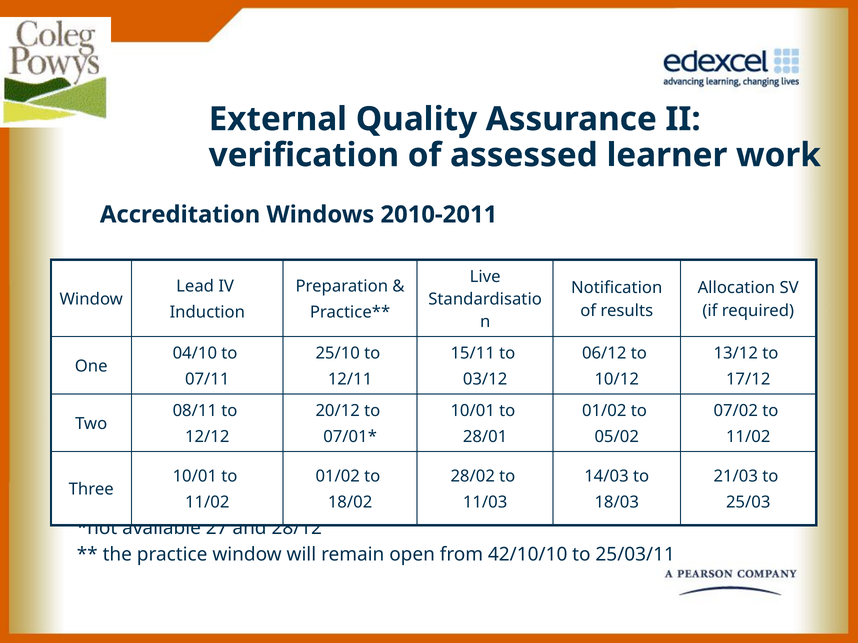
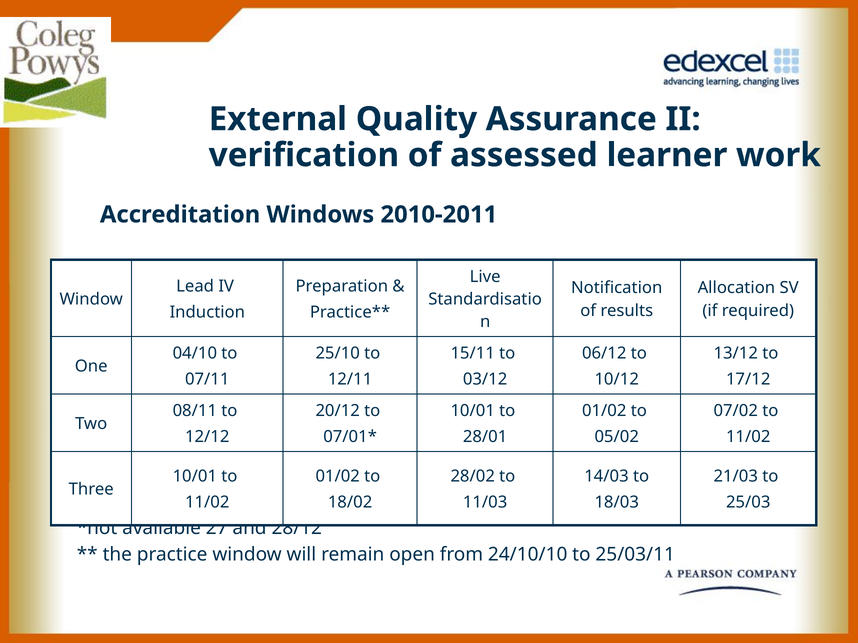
42/10/10: 42/10/10 -> 24/10/10 (528, 555)
